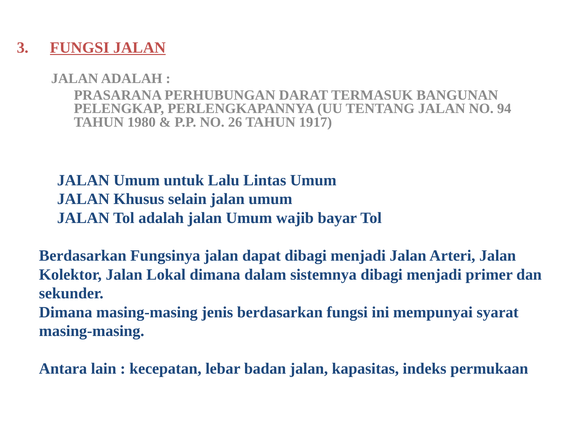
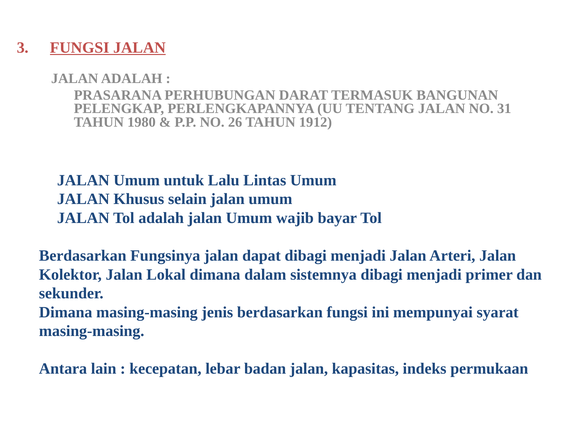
94: 94 -> 31 (504, 109)
1917: 1917 -> 1912 (316, 122)
